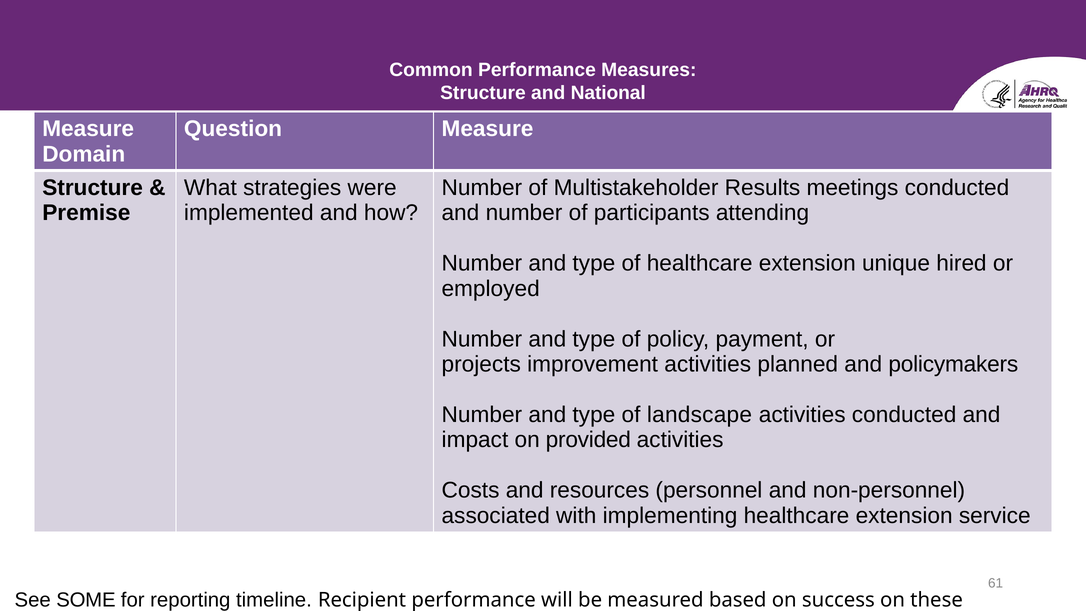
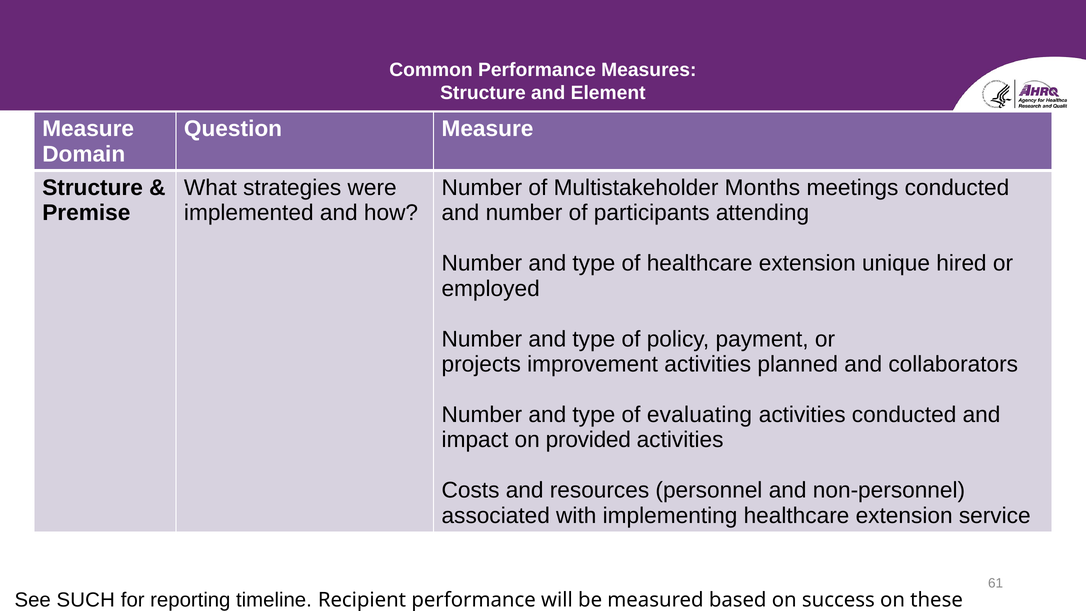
National: National -> Element (608, 93)
Results: Results -> Months (762, 188)
policymakers: policymakers -> collaborators (953, 364)
landscape: landscape -> evaluating (699, 415)
SOME: SOME -> SUCH (86, 600)
